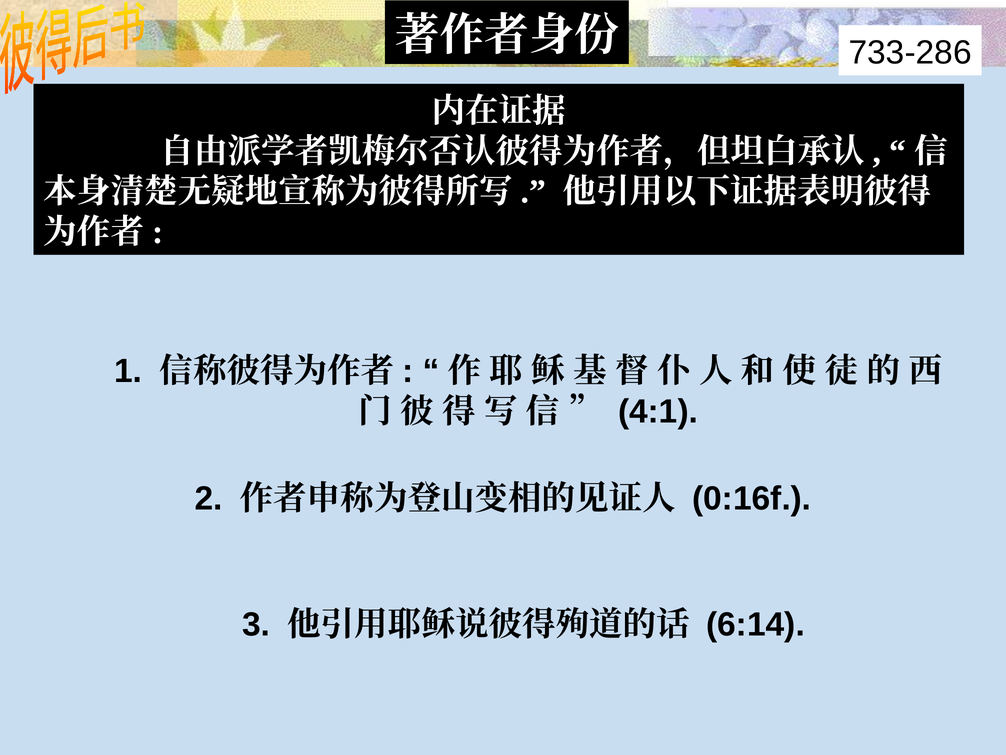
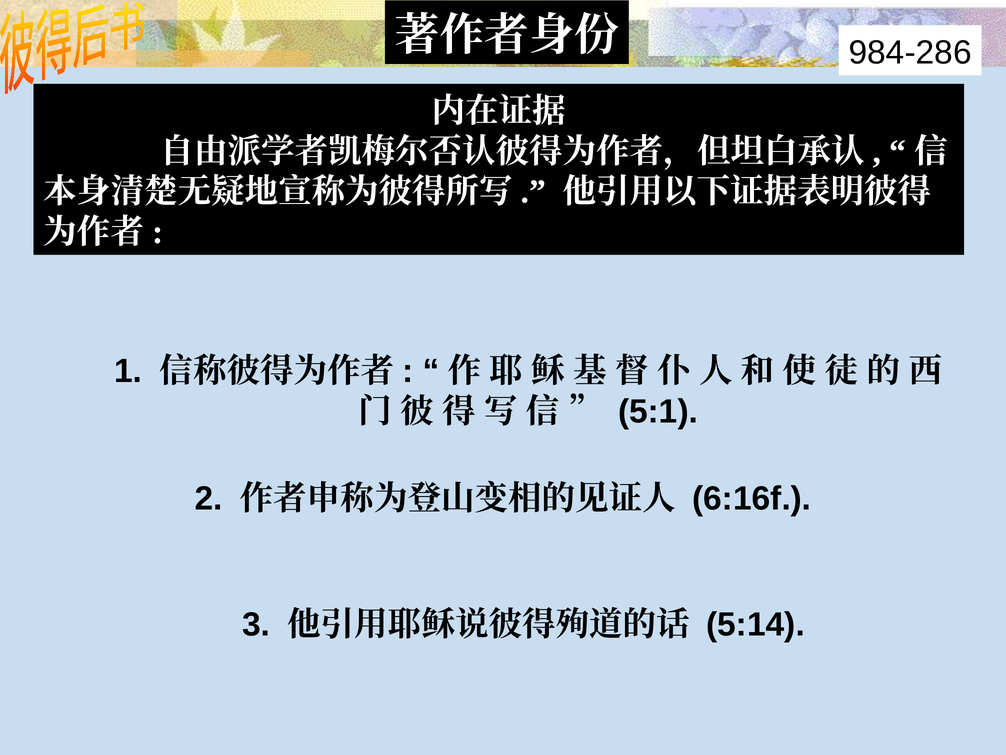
733-286: 733-286 -> 984-286 (910, 53)
4:1: 4:1 -> 5:1 (658, 411)
0:16f: 0:16f -> 6:16f (752, 499)
6:14: 6:14 -> 5:14 (756, 624)
